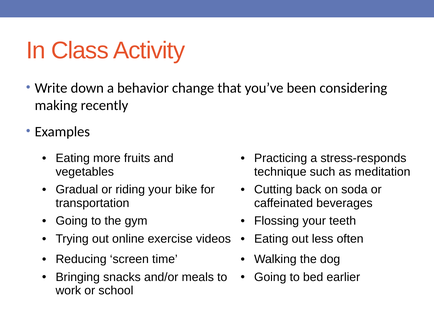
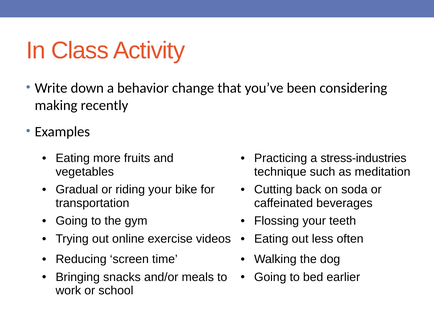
stress-responds: stress-responds -> stress-industries (364, 158)
